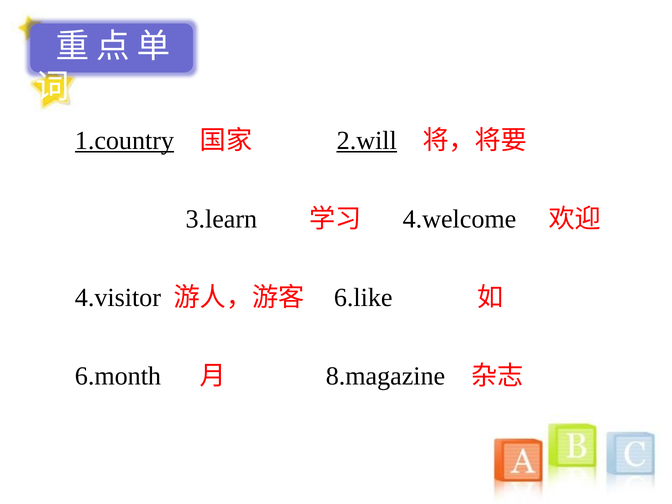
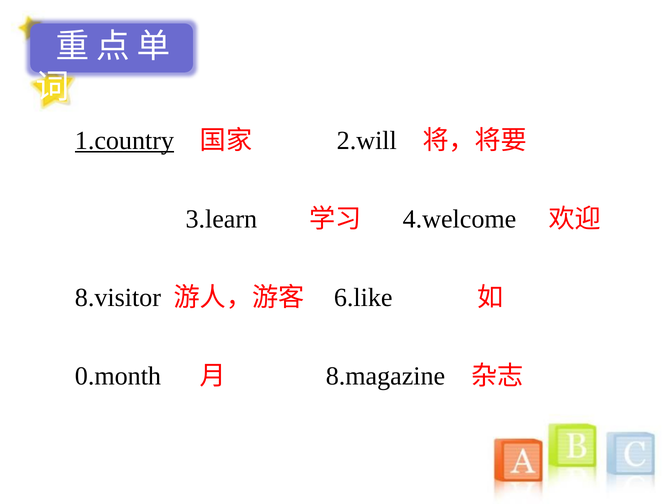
2.will underline: present -> none (367, 141)
4.visitor: 4.visitor -> 8.visitor (118, 297)
6.month: 6.month -> 0.month (118, 376)
